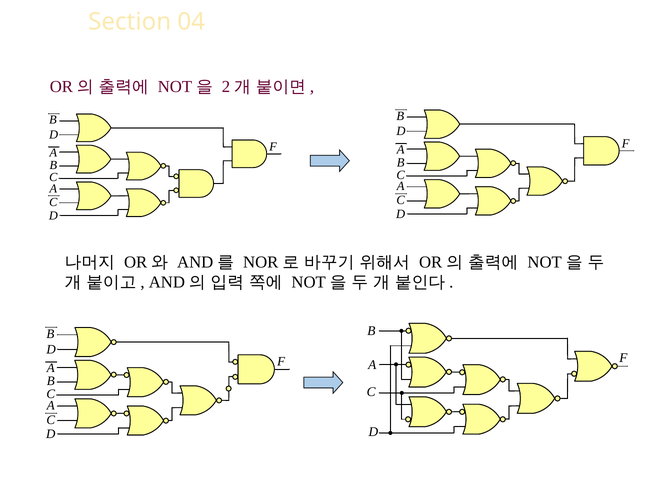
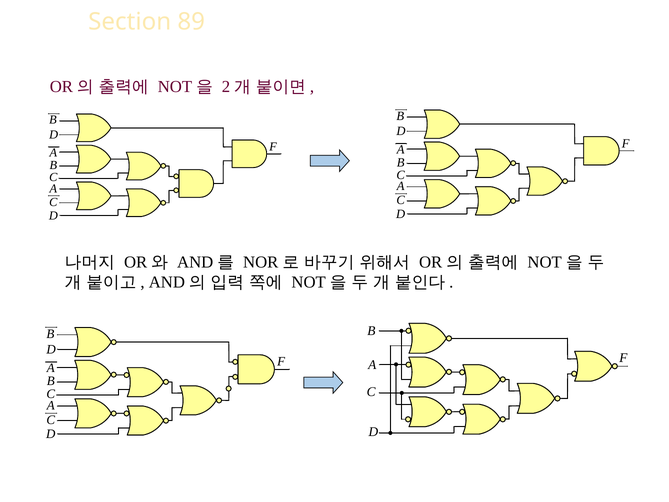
04: 04 -> 89 (191, 22)
